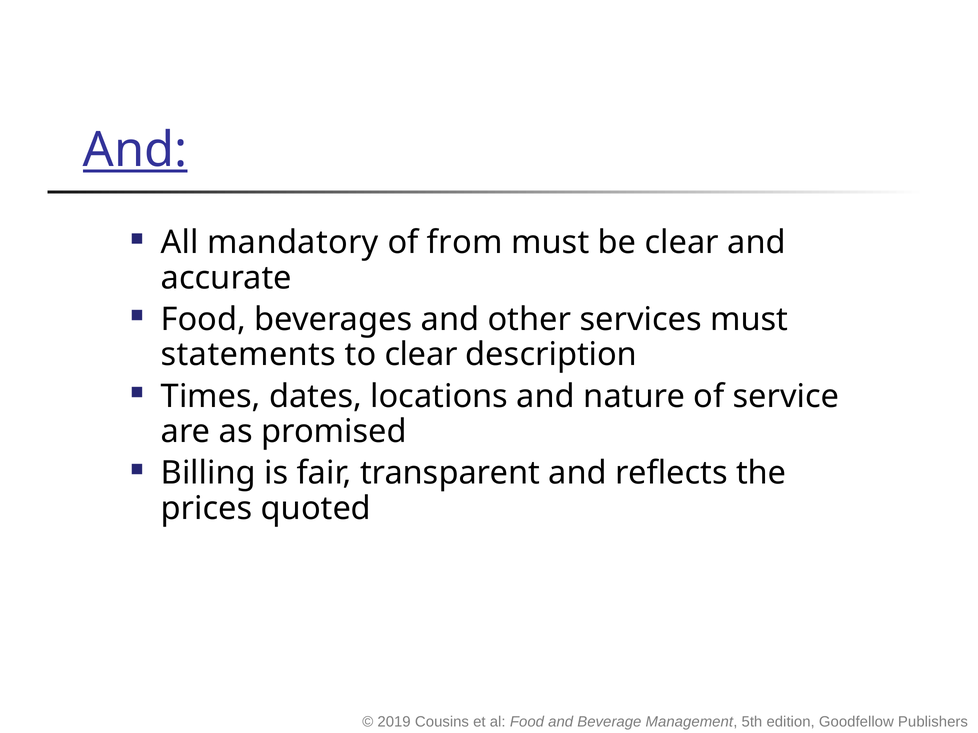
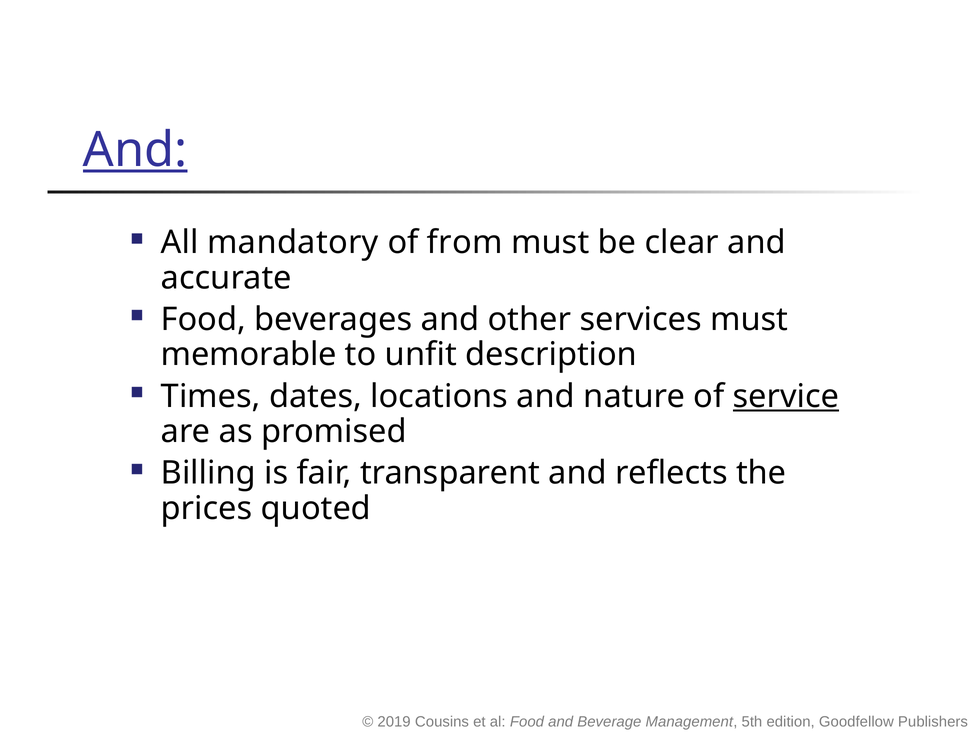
statements: statements -> memorable (249, 355)
to clear: clear -> unfit (421, 355)
service underline: none -> present (786, 397)
